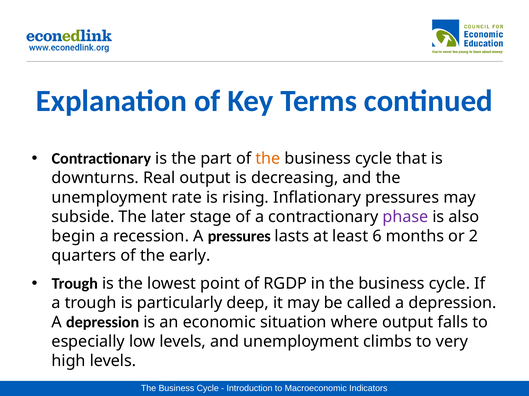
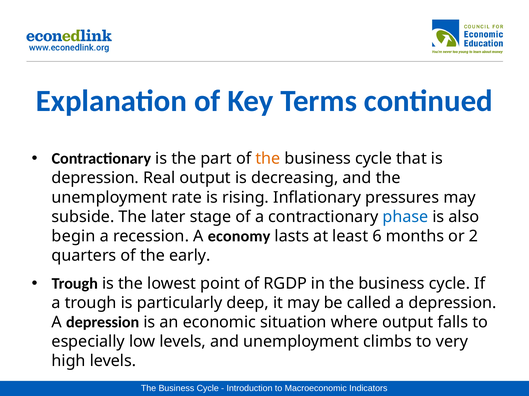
downturns: downturns -> depression (95, 178)
phase colour: purple -> blue (405, 217)
A pressures: pressures -> economy (239, 237)
